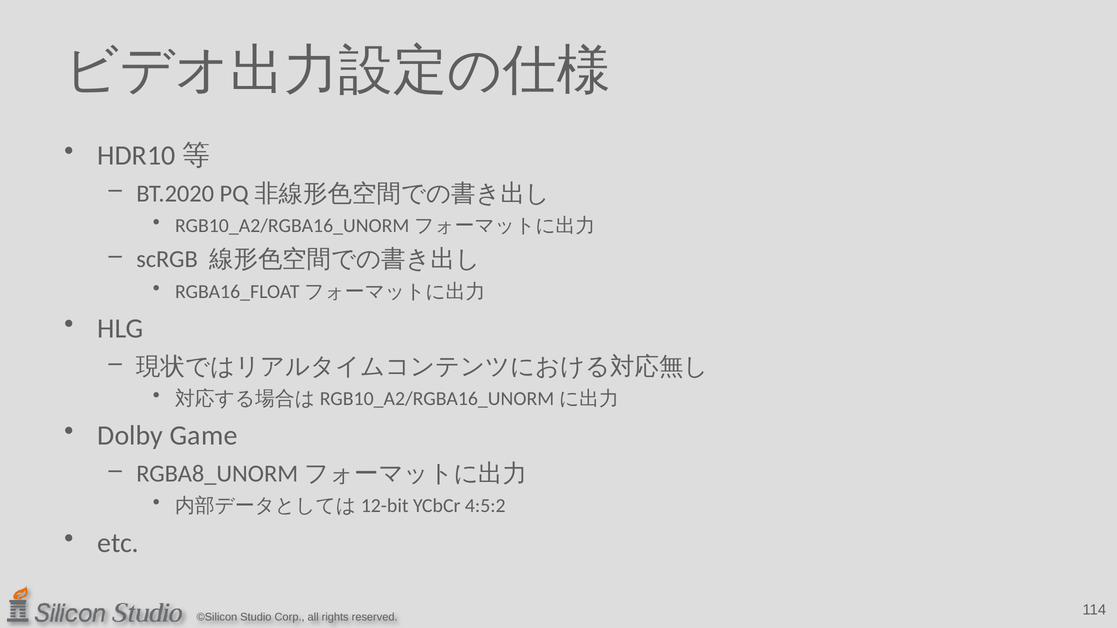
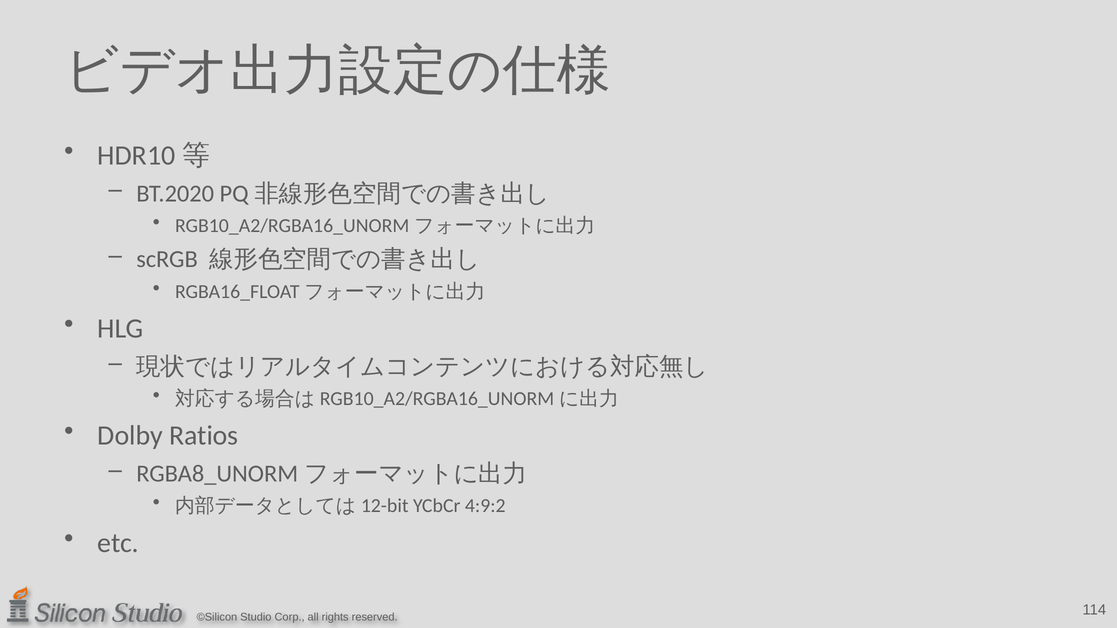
Game: Game -> Ratios (204, 436)
4:5:2: 4:5:2 -> 4:9:2 (485, 506)
